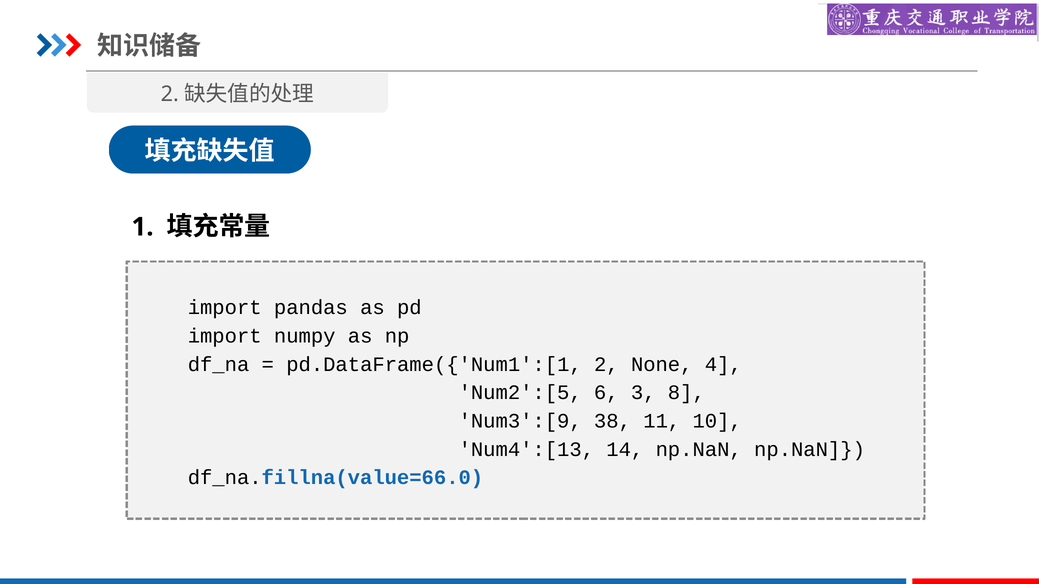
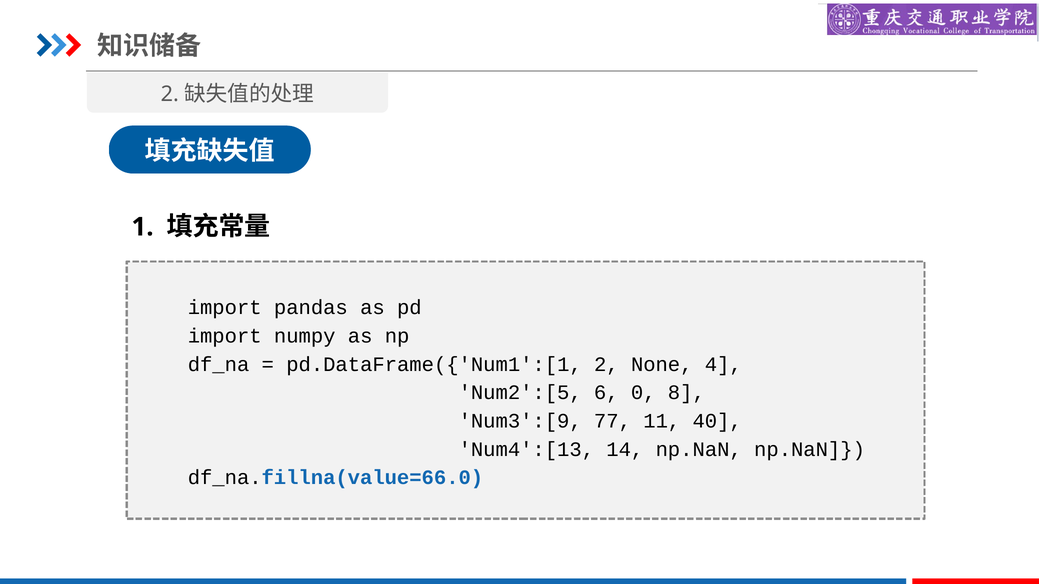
3: 3 -> 0 (643, 393)
38: 38 -> 77 (612, 421)
10: 10 -> 40 (717, 421)
